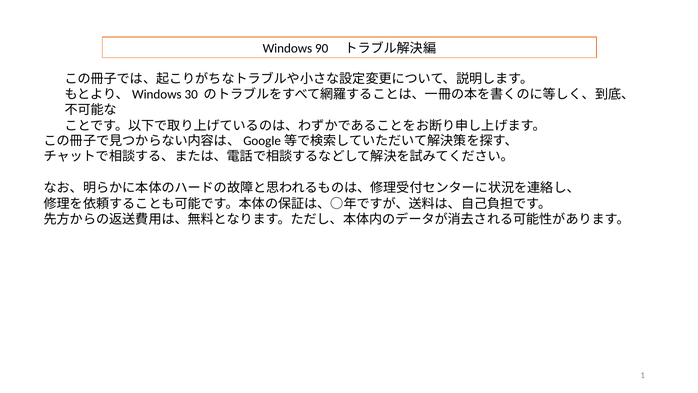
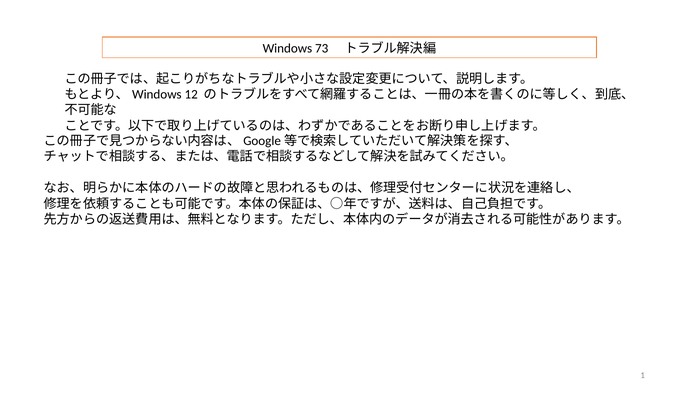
90: 90 -> 73 (322, 48)
30: 30 -> 12 (191, 94)
